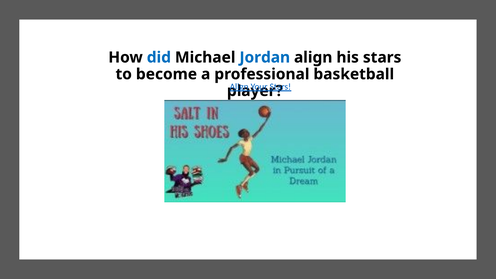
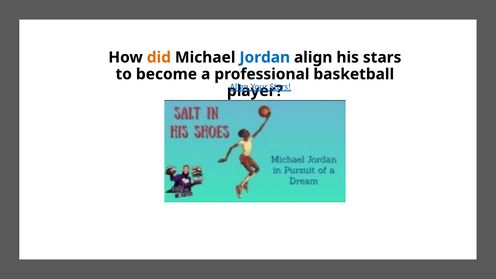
did colour: blue -> orange (159, 57)
